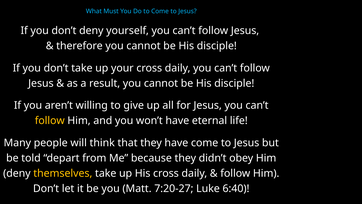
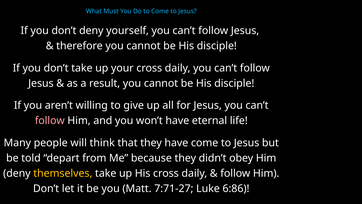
follow colour: yellow -> pink (50, 120)
7:20-27: 7:20-27 -> 7:71-27 (174, 188)
6:40: 6:40 -> 6:86 (236, 188)
